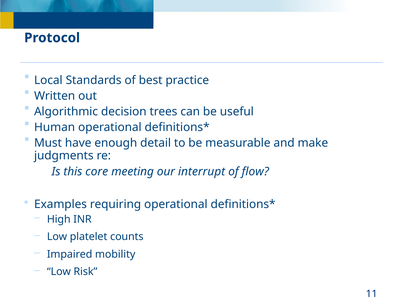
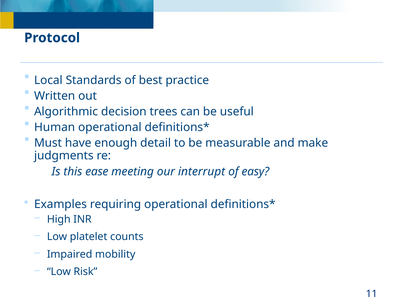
core: core -> ease (97, 172)
flow: flow -> easy (255, 172)
